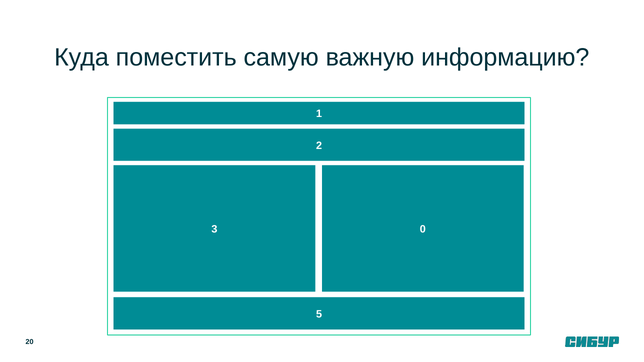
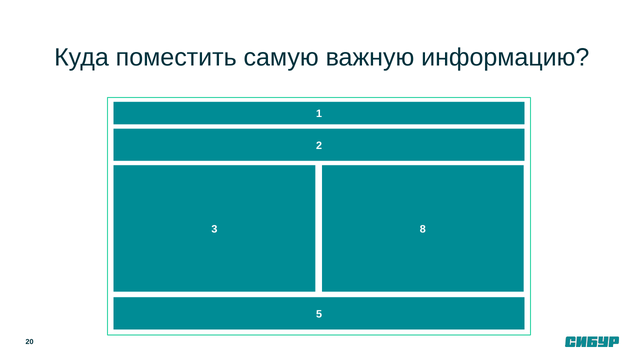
0: 0 -> 8 (423, 229)
